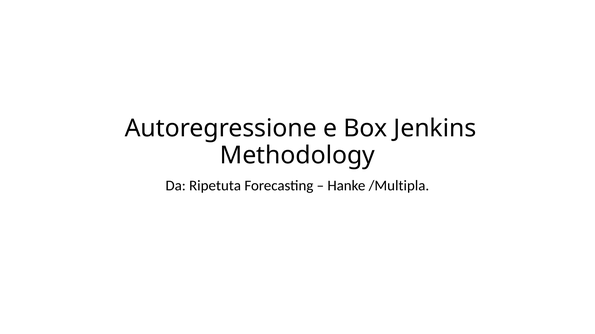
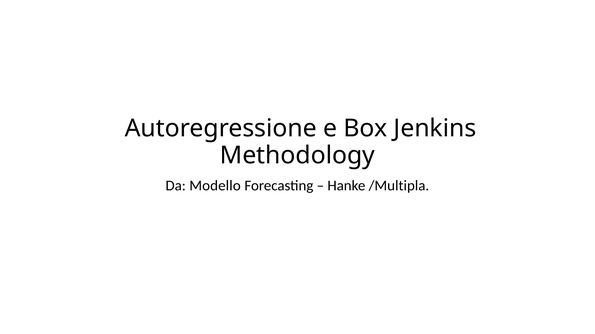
Ripetuta: Ripetuta -> Modello (215, 186)
